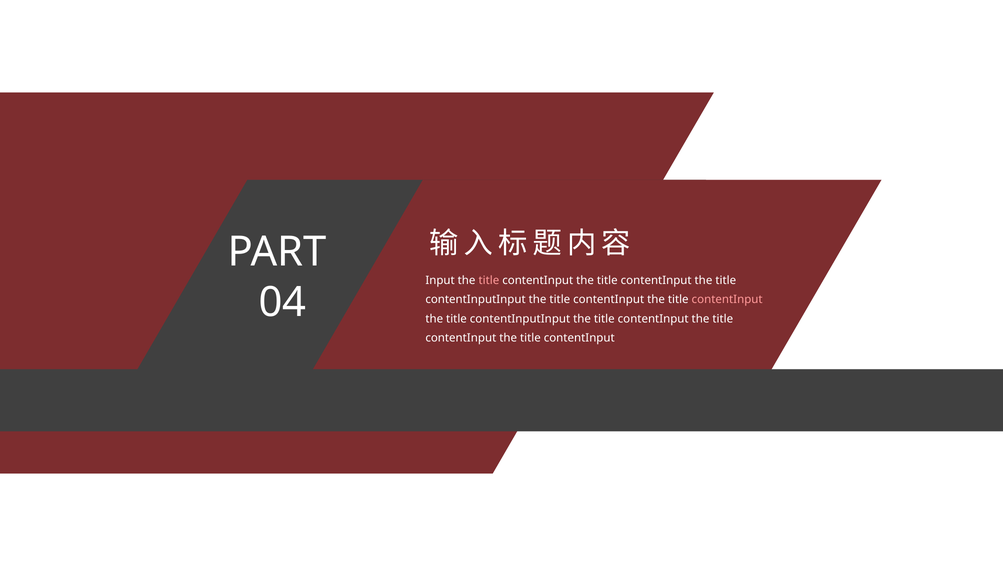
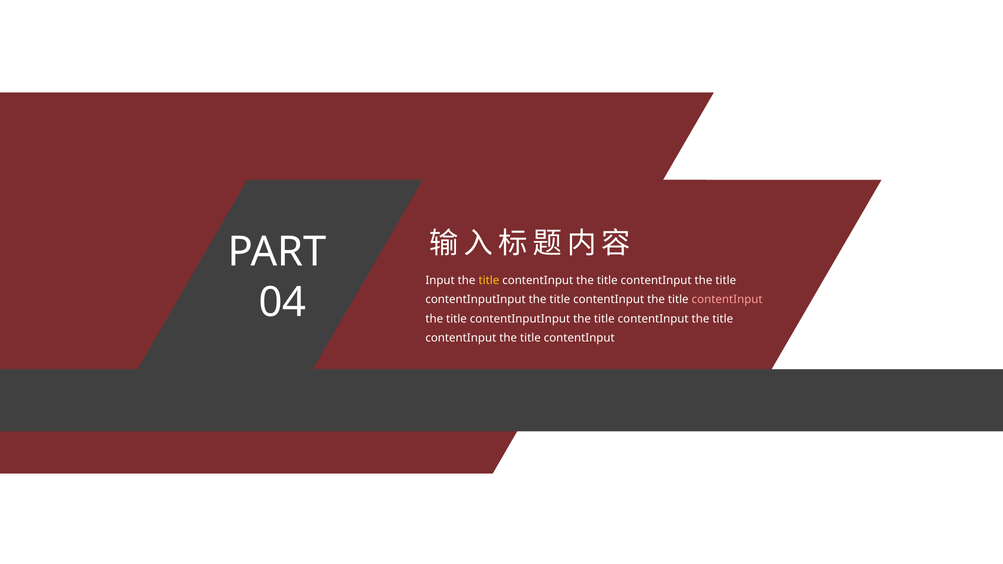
title colour: pink -> yellow (489, 280)
